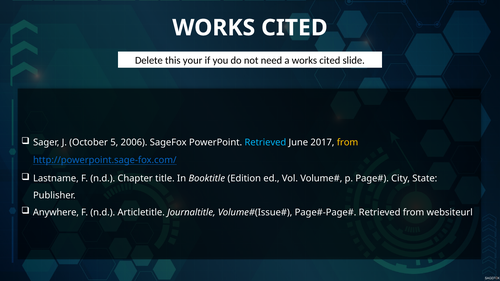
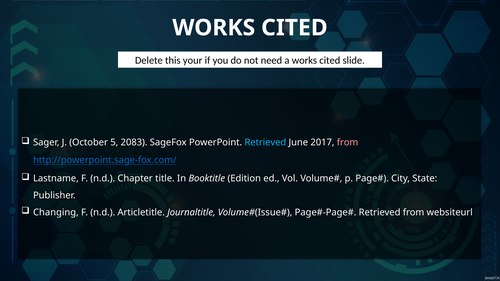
2006: 2006 -> 2083 (134, 143)
from colour: yellow -> pink (348, 143)
Anywhere: Anywhere -> Changing (56, 212)
